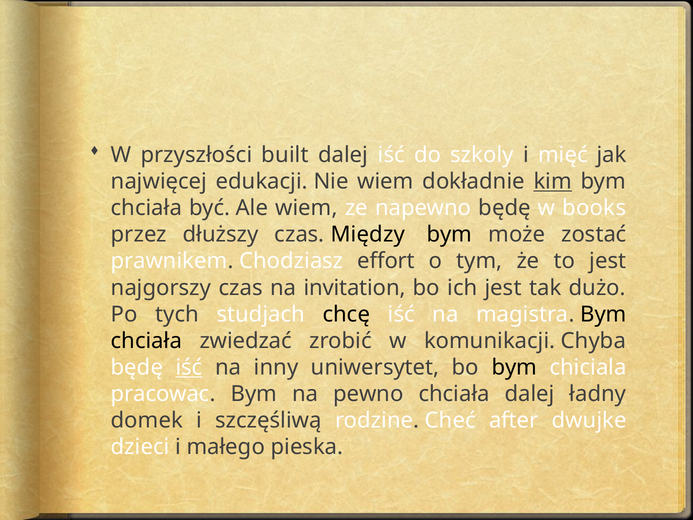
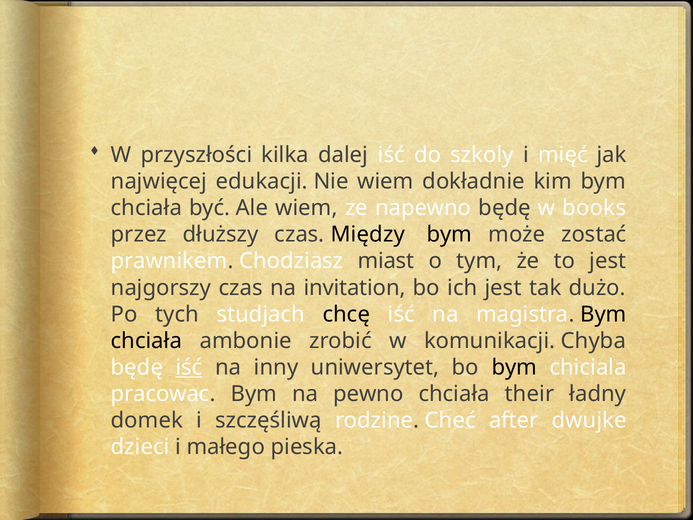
built: built -> kilka (285, 155)
kim underline: present -> none (553, 181)
effort: effort -> miast (386, 261)
zwiedzać: zwiedzać -> ambonie (246, 341)
chciała dalej: dalej -> their (530, 394)
